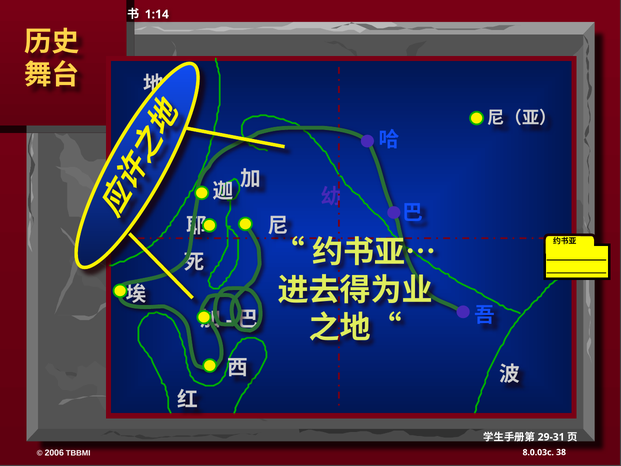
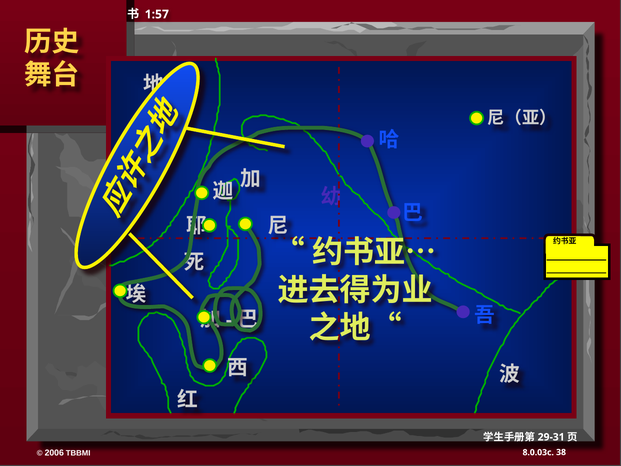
1:14: 1:14 -> 1:57 (157, 14)
